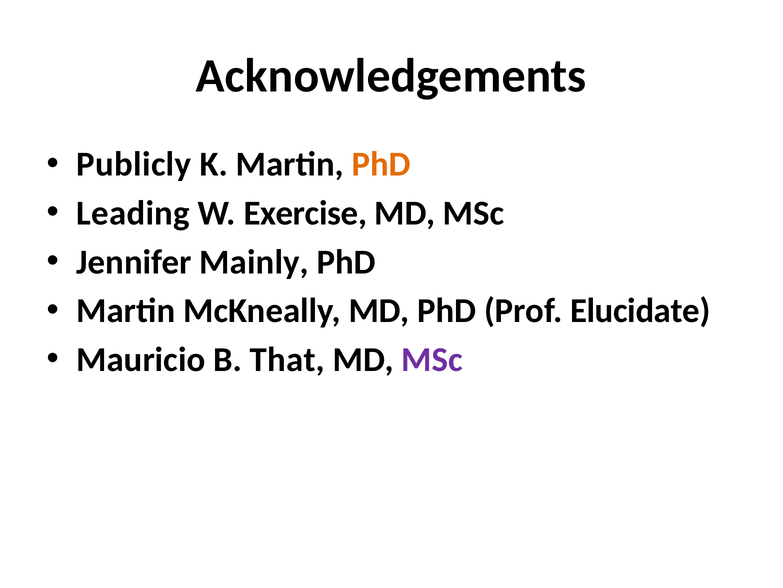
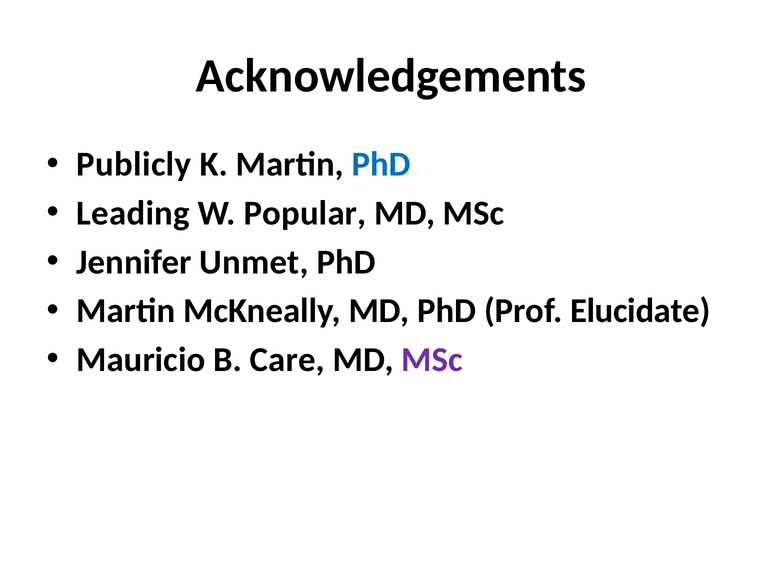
PhD colour: orange -> blue (381, 164)
Exercise: Exercise -> Popular (305, 213)
Mainly: Mainly -> Unmet (254, 262)
That: That -> Care (287, 359)
